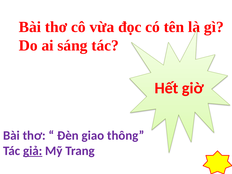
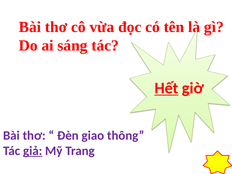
Hết underline: none -> present (166, 88)
